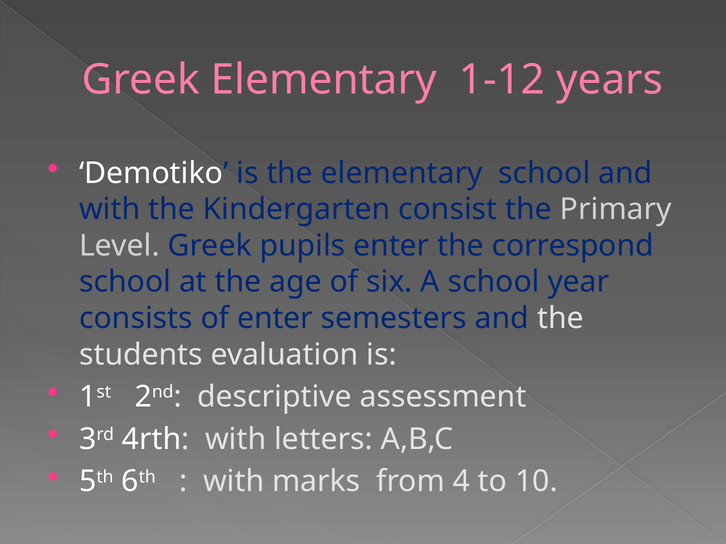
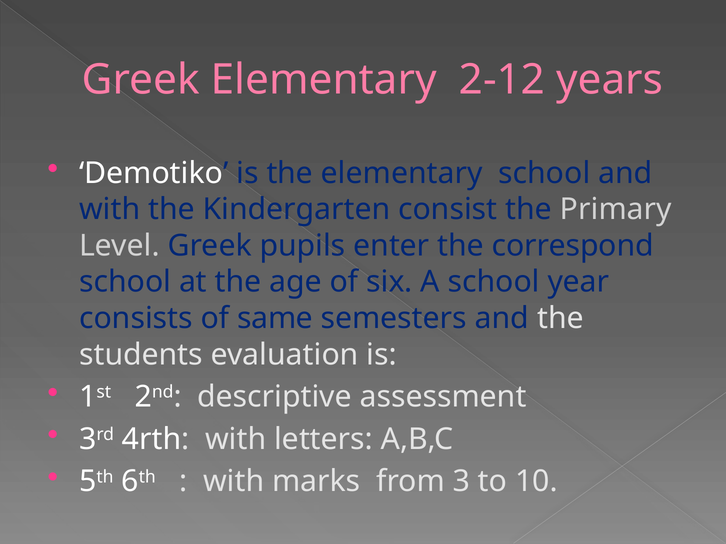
1-12: 1-12 -> 2-12 (502, 80)
of enter: enter -> same (275, 319)
4: 4 -> 3 (461, 482)
